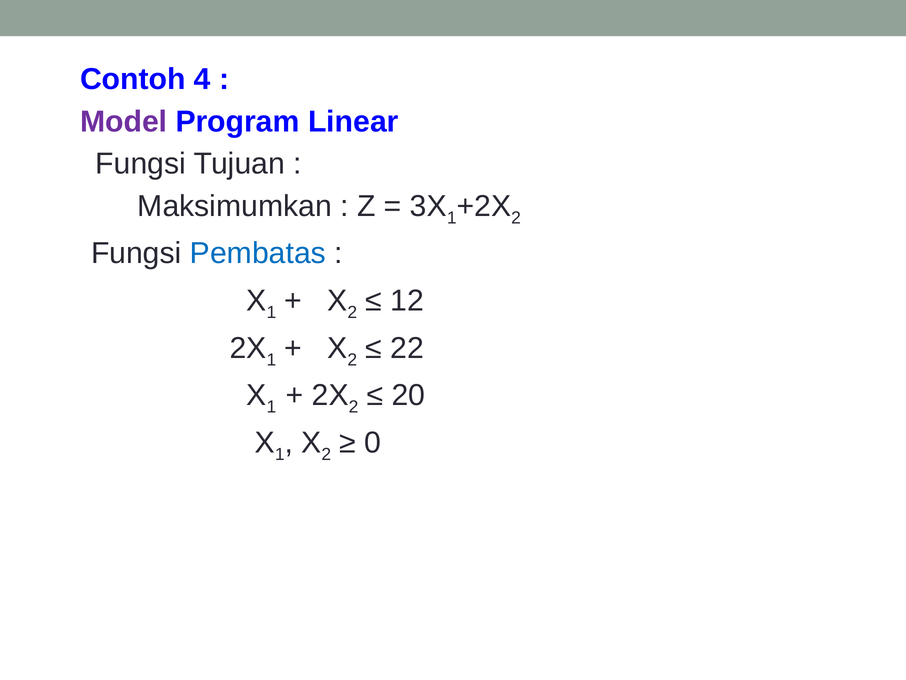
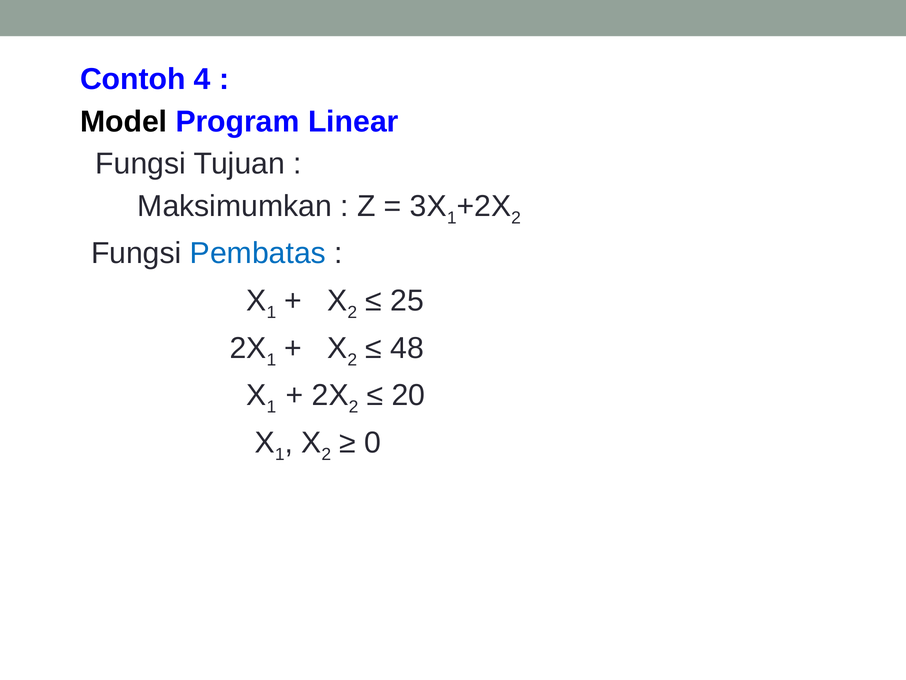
Model colour: purple -> black (124, 121)
12: 12 -> 25 (407, 301)
22: 22 -> 48 (407, 348)
